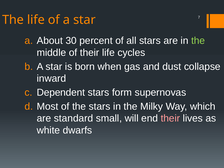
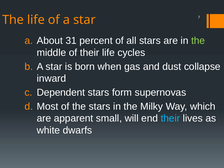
30: 30 -> 31 (71, 41)
standard: standard -> apparent (74, 118)
their colour: pink -> light blue (170, 118)
